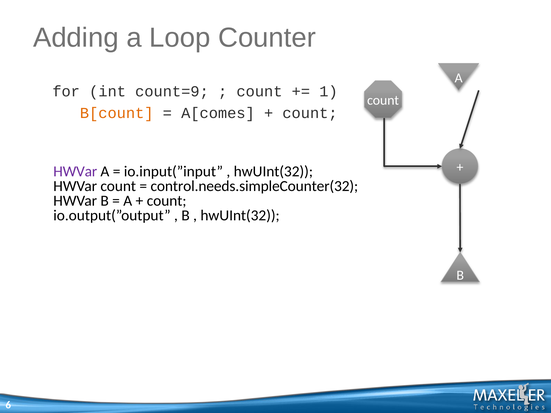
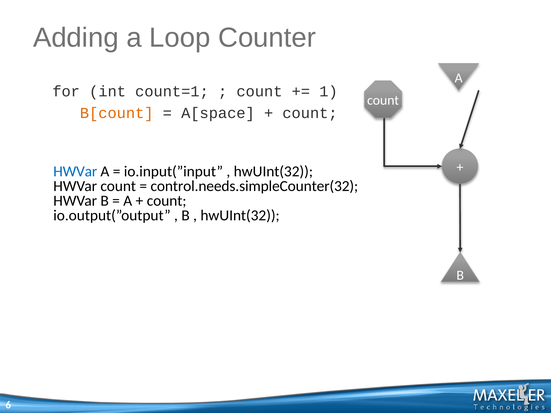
count=9: count=9 -> count=1 (172, 92)
A[comes: A[comes -> A[space (218, 113)
HWVar colour: purple -> blue (75, 171)
